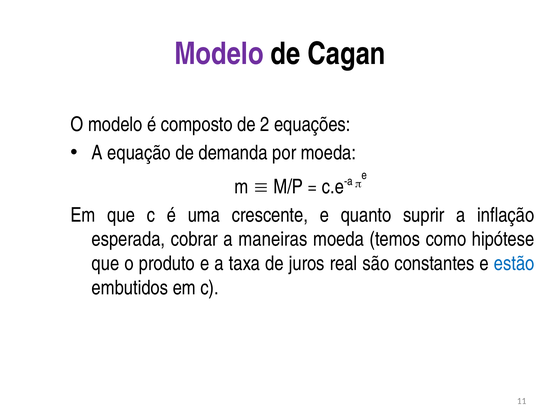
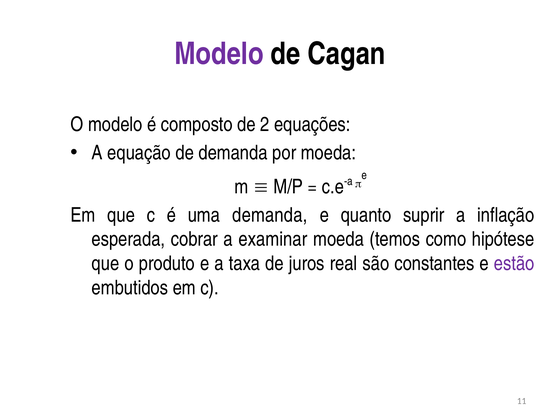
uma crescente: crescente -> demanda (270, 215)
maneiras: maneiras -> examinar (273, 239)
estão colour: blue -> purple (514, 264)
